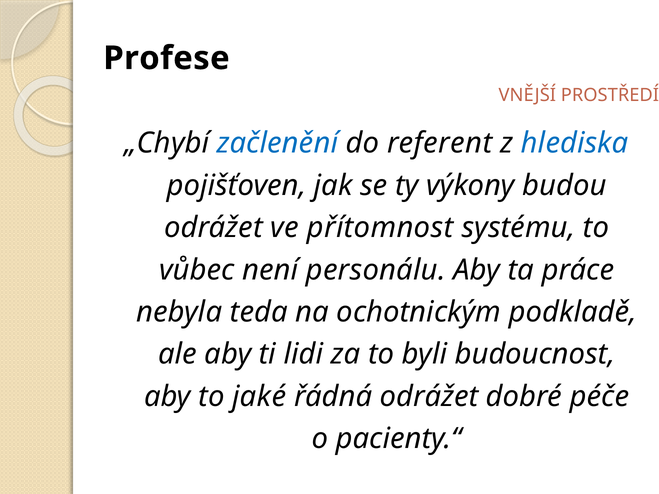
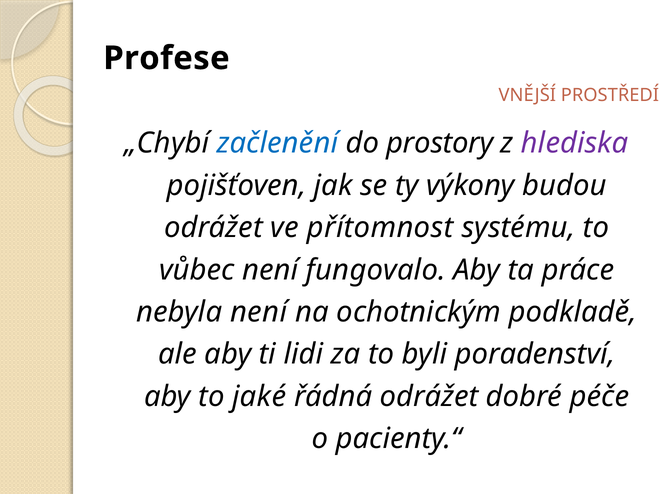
referent: referent -> prostory (440, 143)
hlediska colour: blue -> purple (575, 143)
personálu: personálu -> fungovalo (376, 270)
nebyla teda: teda -> není (259, 312)
budoucnost: budoucnost -> poradenství (535, 354)
